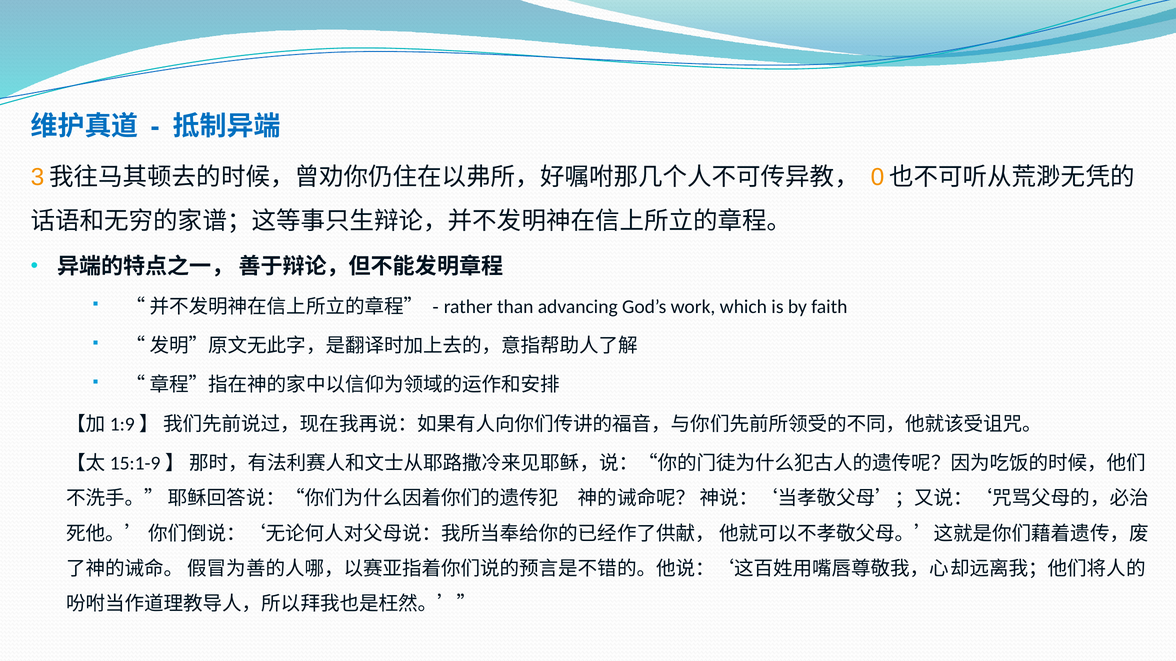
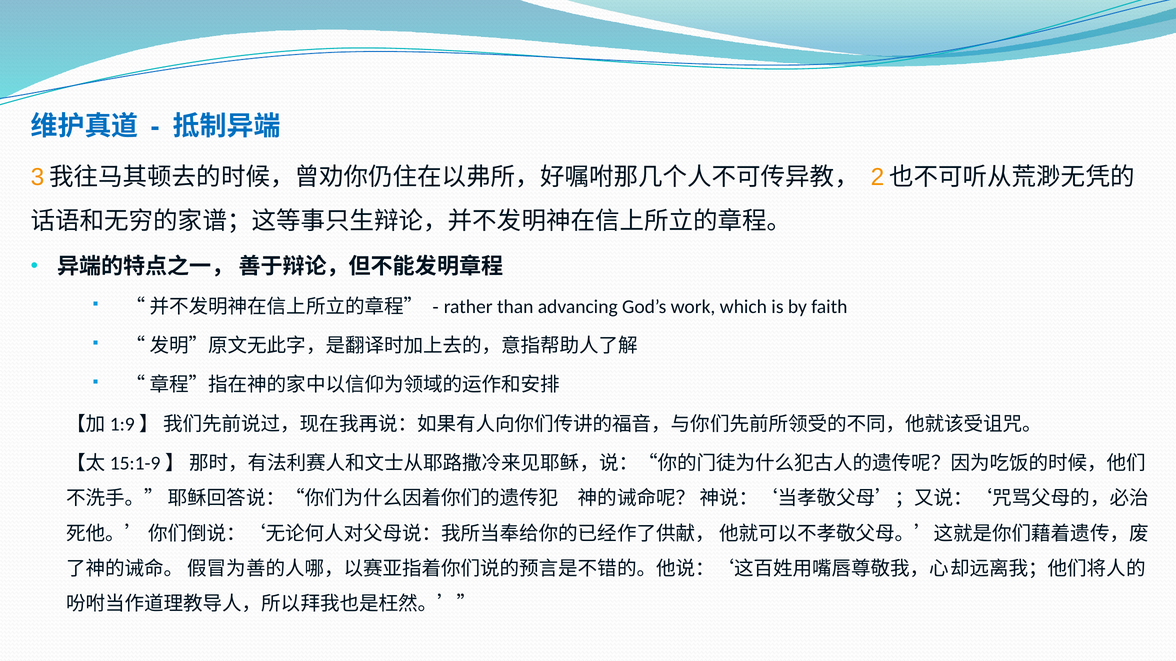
0: 0 -> 2 (877, 177)
